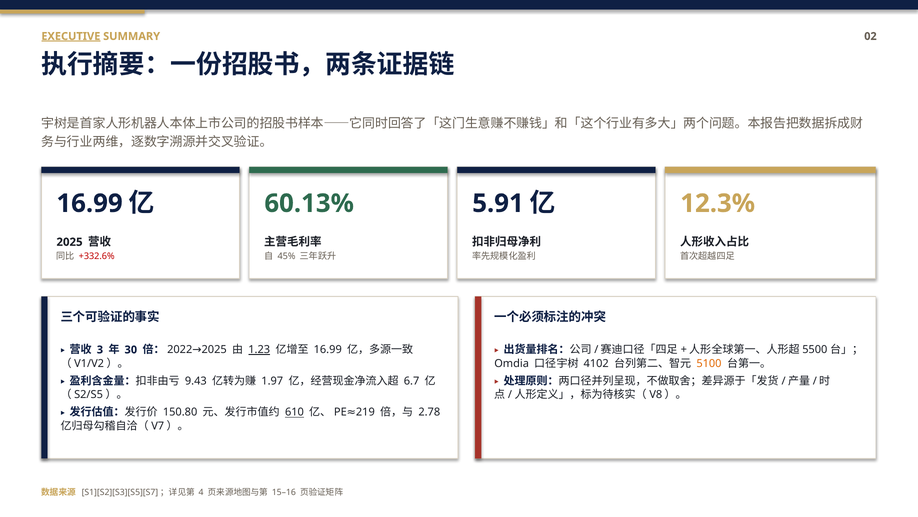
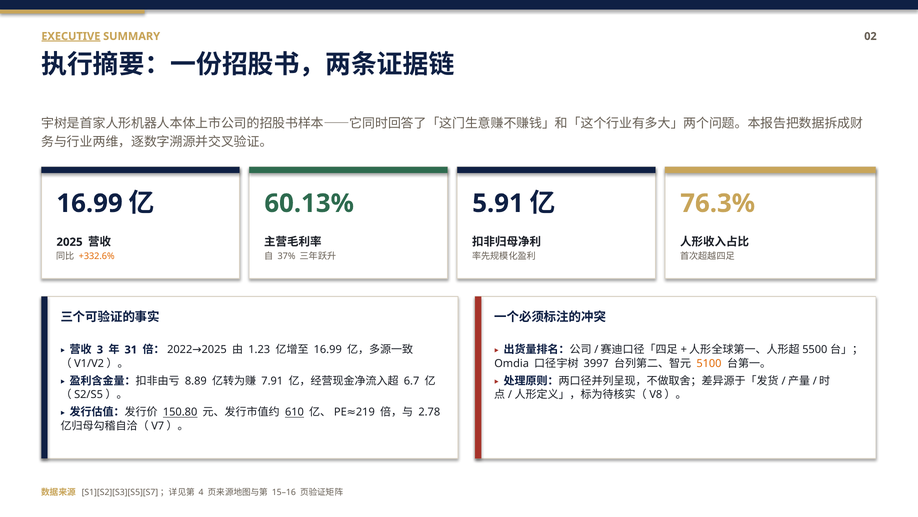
12.3%: 12.3% -> 76.3% (718, 203)
+332.6% colour: red -> orange (97, 256)
45%: 45% -> 37% (286, 256)
1.23 underline: present -> none (259, 349)
30: 30 -> 31 (131, 349)
4102: 4102 -> 3997 (596, 363)
9.43: 9.43 -> 8.89 (196, 381)
1.97: 1.97 -> 7.91 (272, 381)
150.80 underline: none -> present (180, 412)
